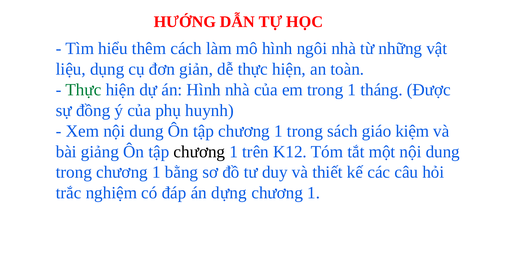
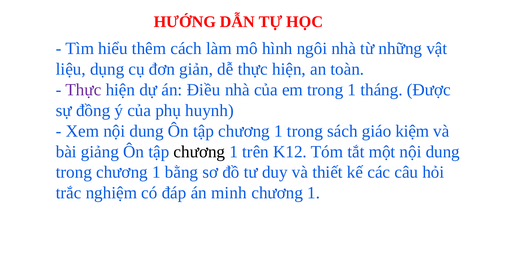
Thực colour: green -> purple (83, 90)
án Hình: Hình -> Điều (204, 90)
dựng: dựng -> minh (229, 193)
